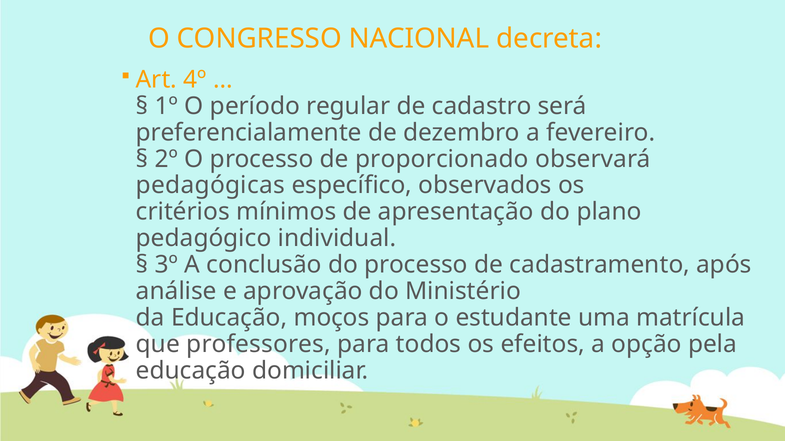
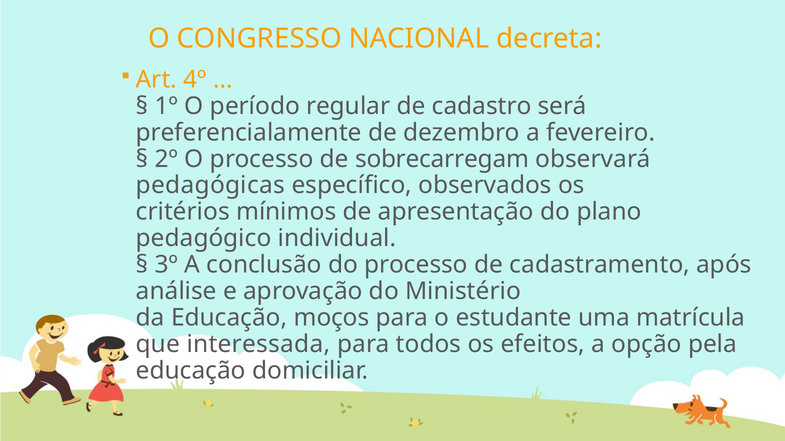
proporcionado: proporcionado -> sobrecarregam (442, 159)
professores: professores -> interessada (259, 345)
